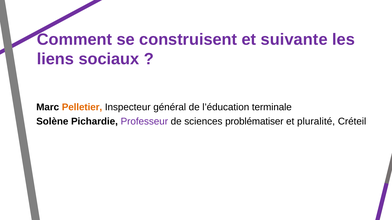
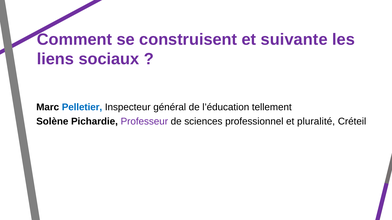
Pelletier colour: orange -> blue (82, 107)
terminale: terminale -> tellement (272, 107)
problématiser: problématiser -> professionnel (254, 122)
